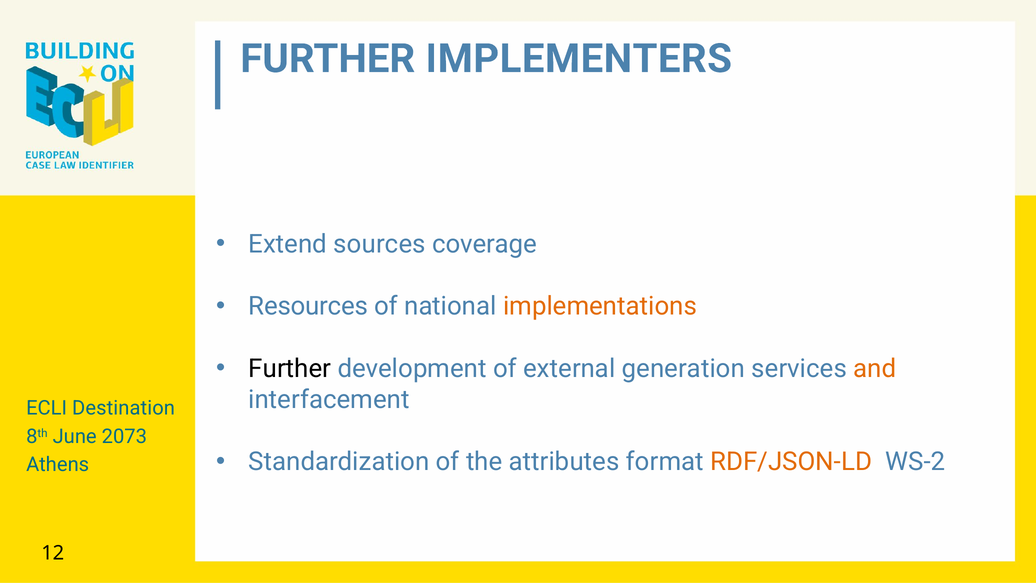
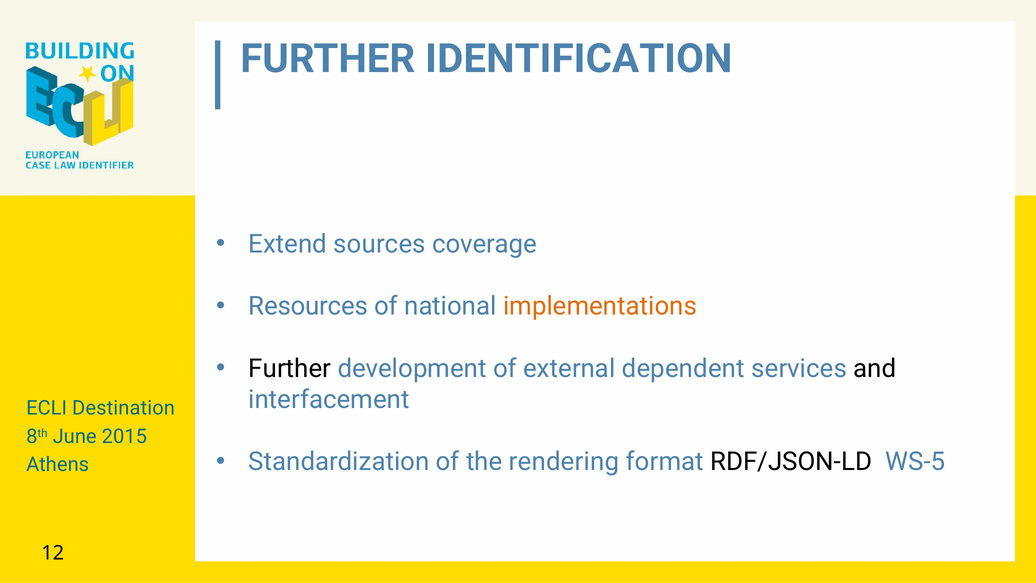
IMPLEMENTERS: IMPLEMENTERS -> IDENTIFICATION (579, 59)
generation: generation -> dependent (683, 368)
and colour: orange -> black (875, 368)
2073: 2073 -> 2015 (124, 436)
attributes: attributes -> rendering (564, 462)
RDF/JSON-LD colour: orange -> black (791, 462)
WS-2: WS-2 -> WS-5 (915, 462)
